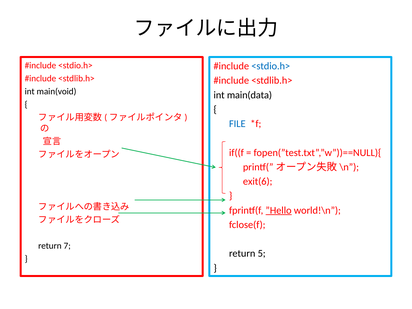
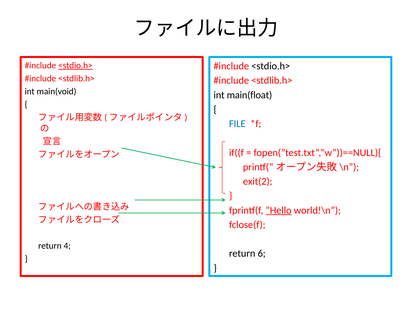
<stdio.h> underline: none -> present (75, 65)
<stdio.h> colour: blue -> black (271, 66)
main(data: main(data -> main(float (249, 95)
exit(6: exit(6 -> exit(2 (258, 181)
7: 7 -> 4 (67, 246)
5: 5 -> 6 (262, 254)
